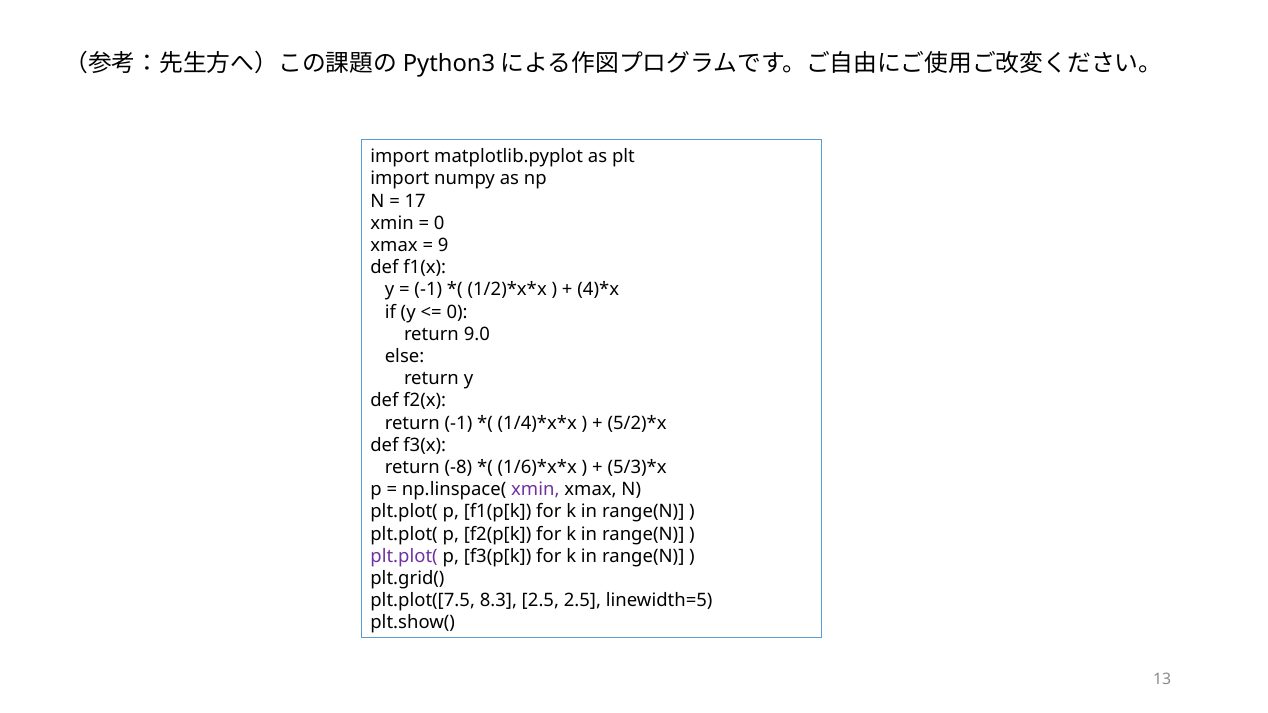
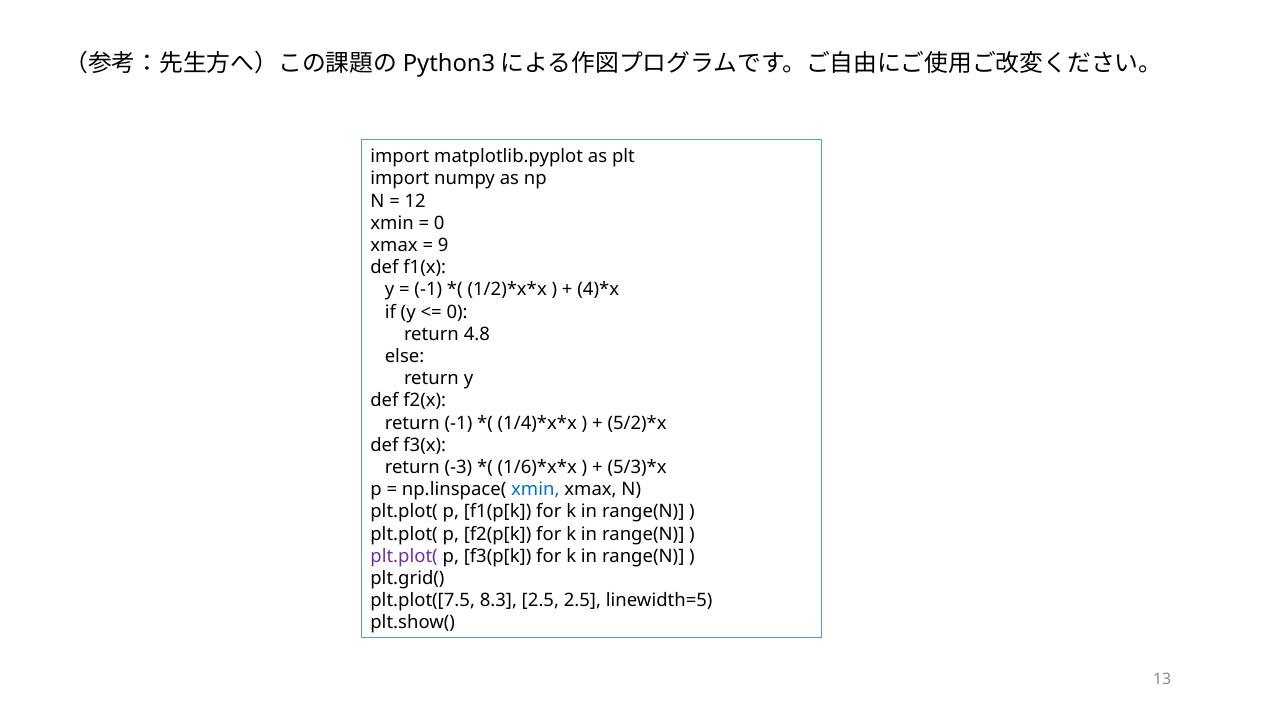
17: 17 -> 12 (415, 201)
9.0: 9.0 -> 4.8 (477, 334)
-8: -8 -> -3 (458, 468)
xmin colour: purple -> blue (535, 490)
